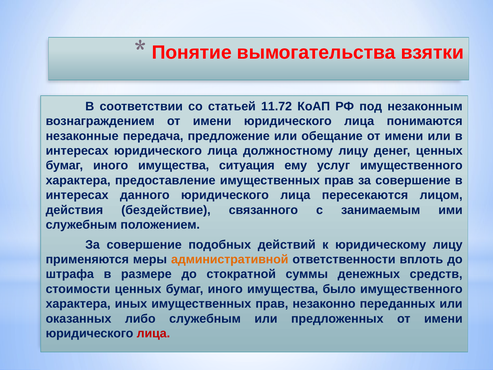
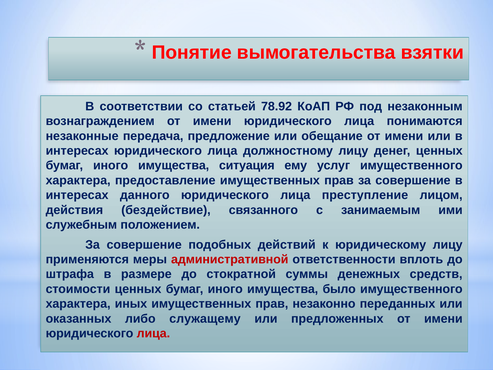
11.72: 11.72 -> 78.92 (277, 106)
пересекаются: пересекаются -> преступление (365, 195)
административной colour: orange -> red (230, 259)
либо служебным: служебным -> служащему (205, 318)
